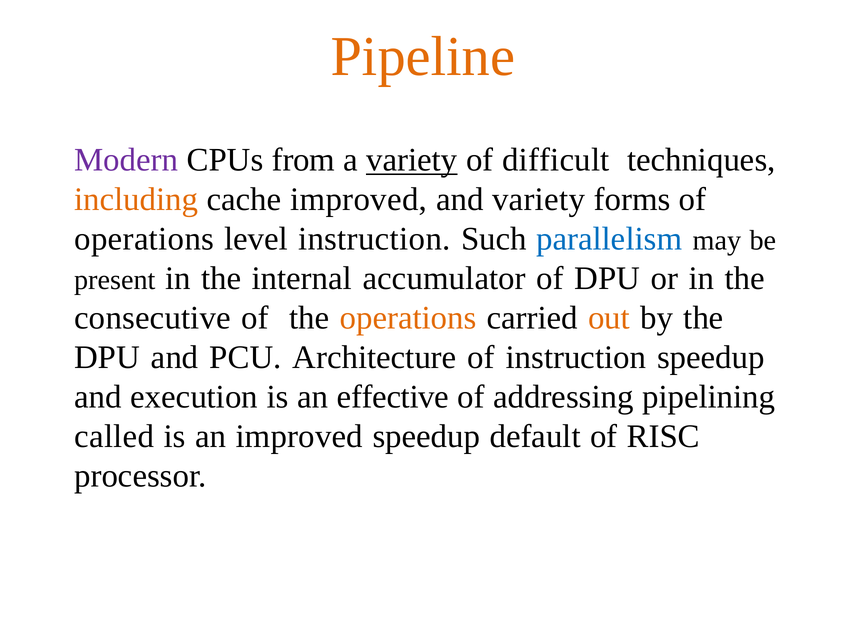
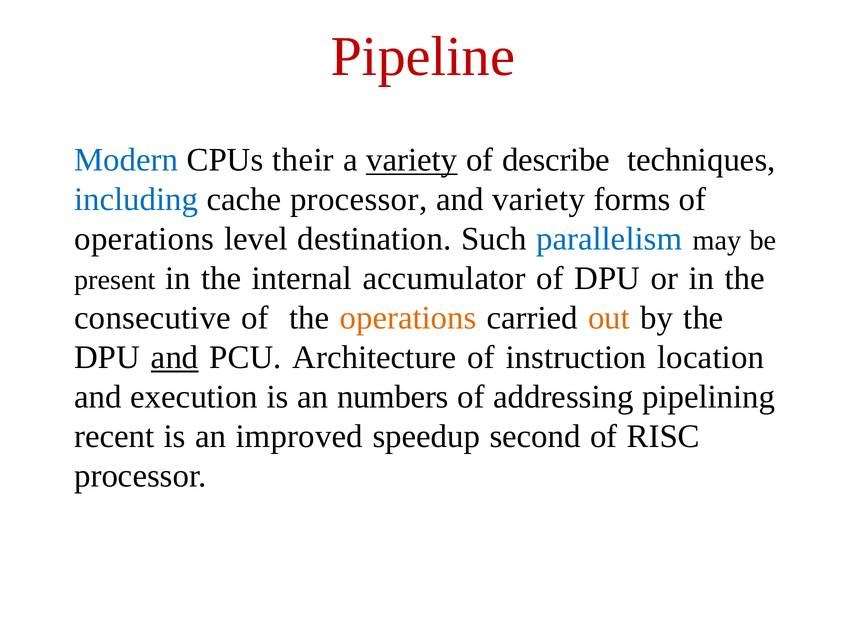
Pipeline colour: orange -> red (423, 57)
Modern colour: purple -> blue (126, 160)
from: from -> their (303, 160)
difficult: difficult -> describe (556, 160)
including colour: orange -> blue (136, 200)
cache improved: improved -> processor (359, 200)
level instruction: instruction -> destination (374, 239)
and underline: none -> present (175, 358)
instruction speedup: speedup -> location (711, 358)
effective: effective -> numbers (393, 397)
called: called -> recent (114, 437)
default: default -> second (535, 437)
